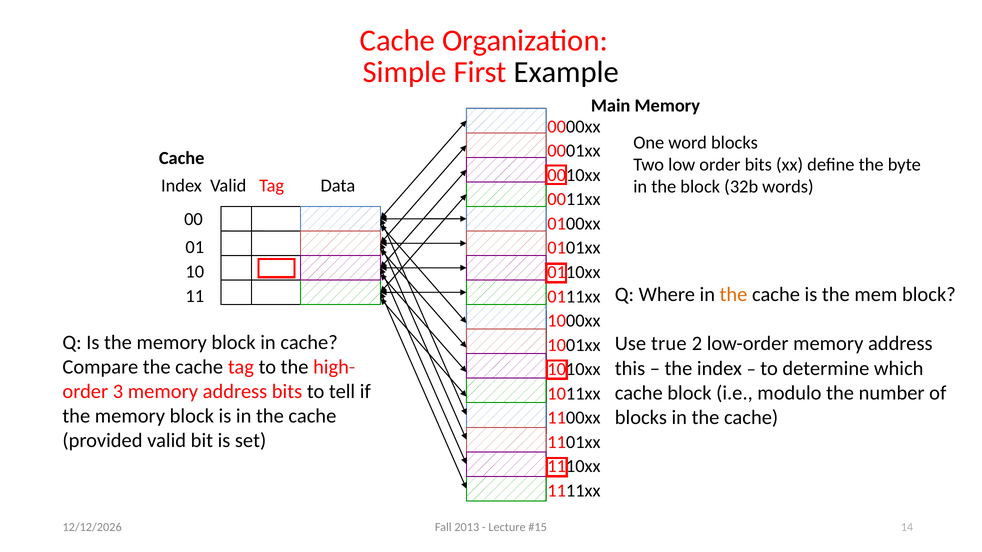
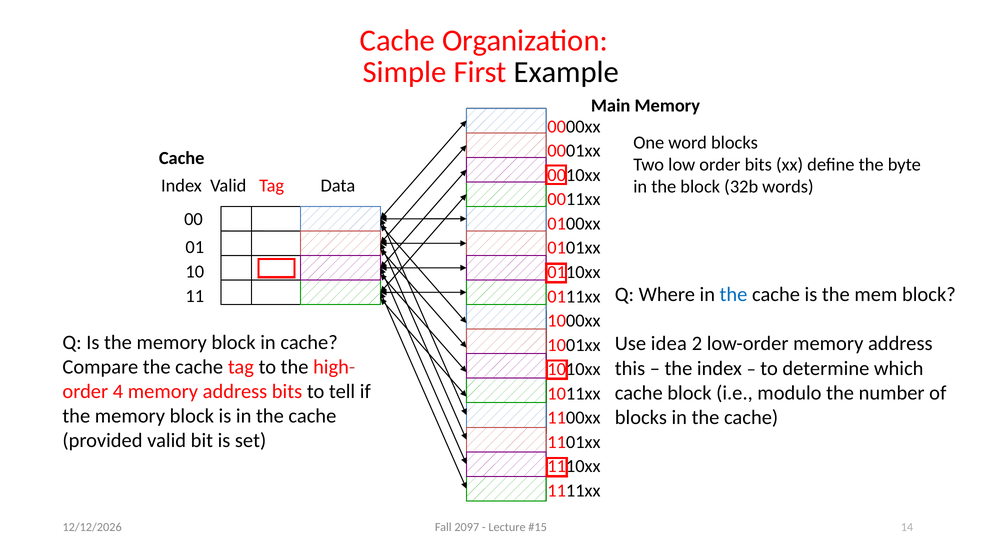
the colour: orange -> blue (734, 295)
true: true -> idea (669, 344)
3: 3 -> 4 (118, 392)
2013: 2013 -> 2097 (467, 528)
